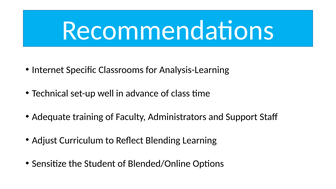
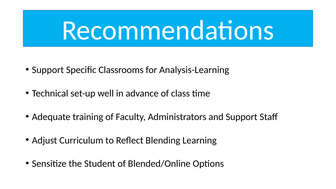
Internet: Internet -> Support (48, 70)
